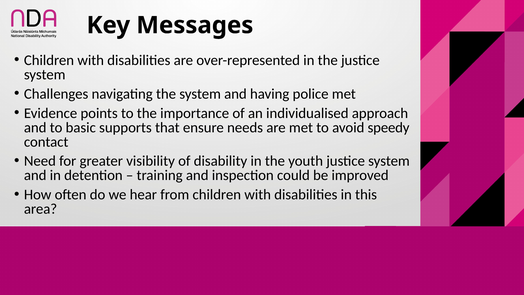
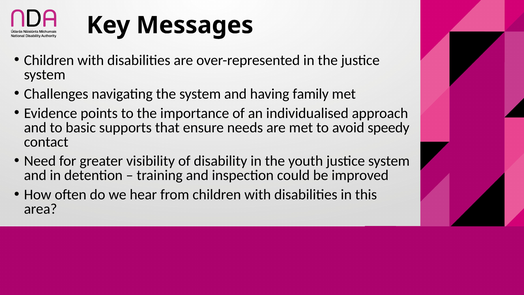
police: police -> family (311, 94)
